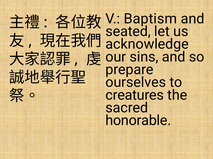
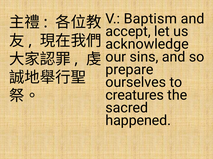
seated: seated -> accept (128, 32)
honorable: honorable -> happened (138, 121)
